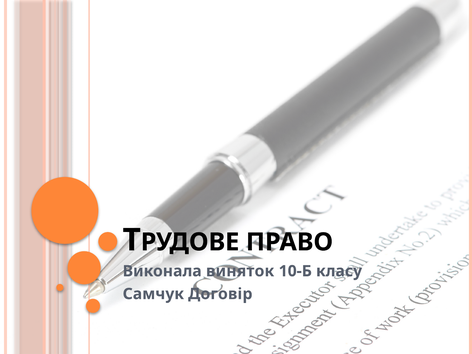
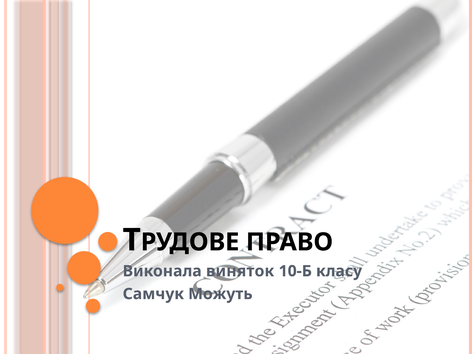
Договір: Договір -> Можуть (220, 294)
